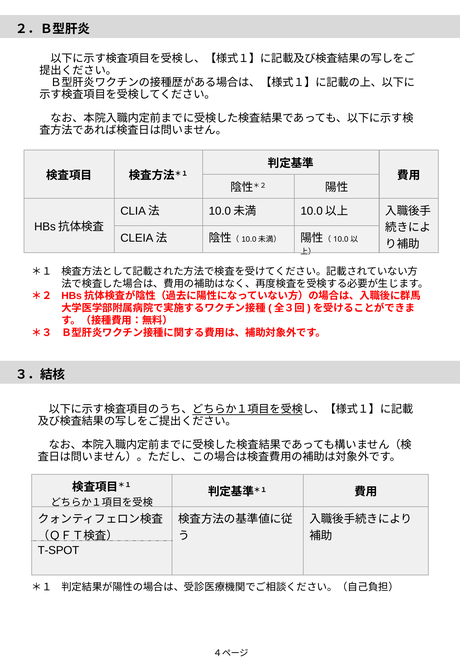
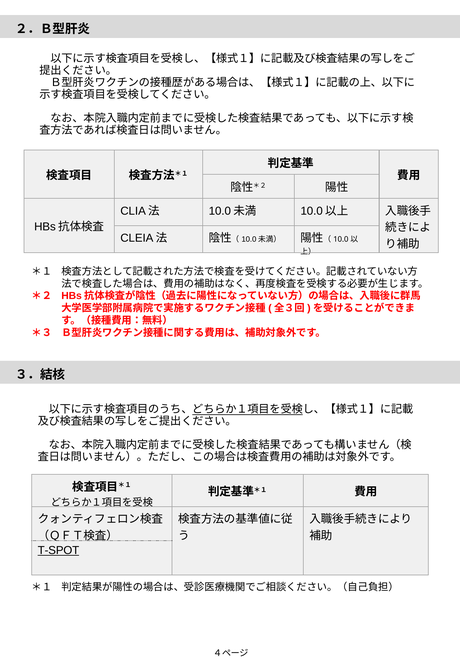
T-SPOT underline: none -> present (58, 551)
